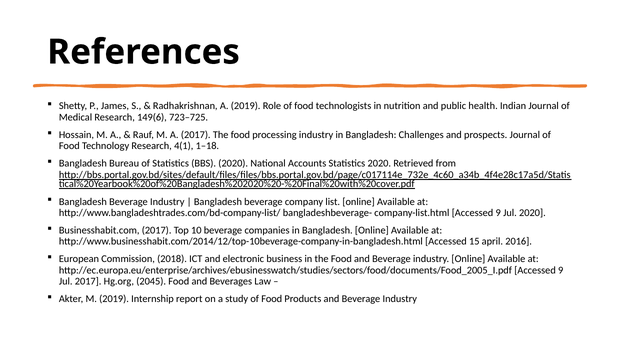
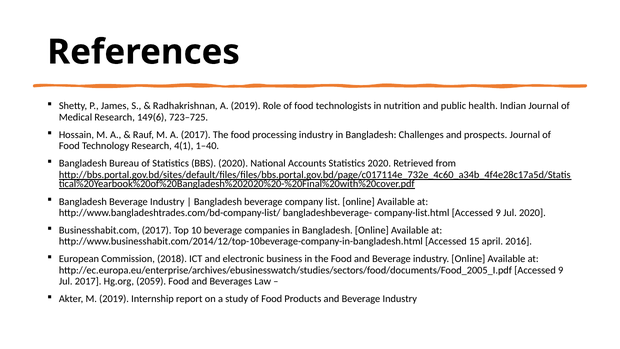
1–18: 1–18 -> 1–40 (207, 146)
2045: 2045 -> 2059 (151, 281)
